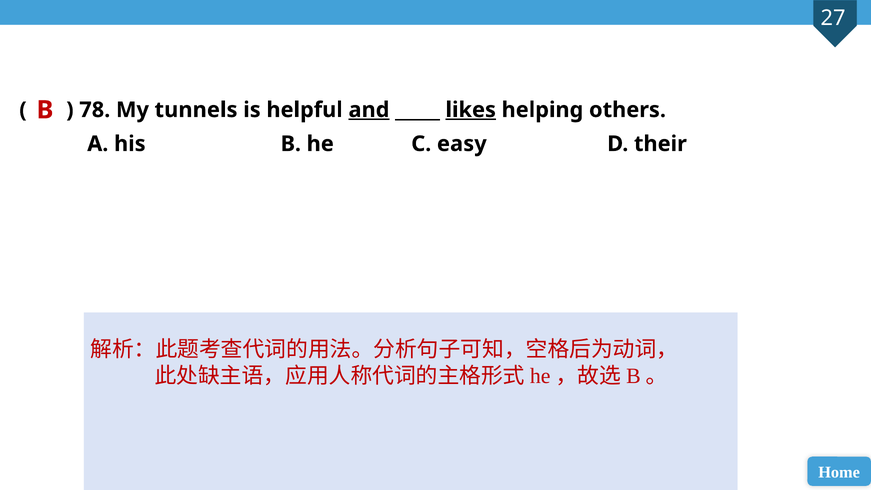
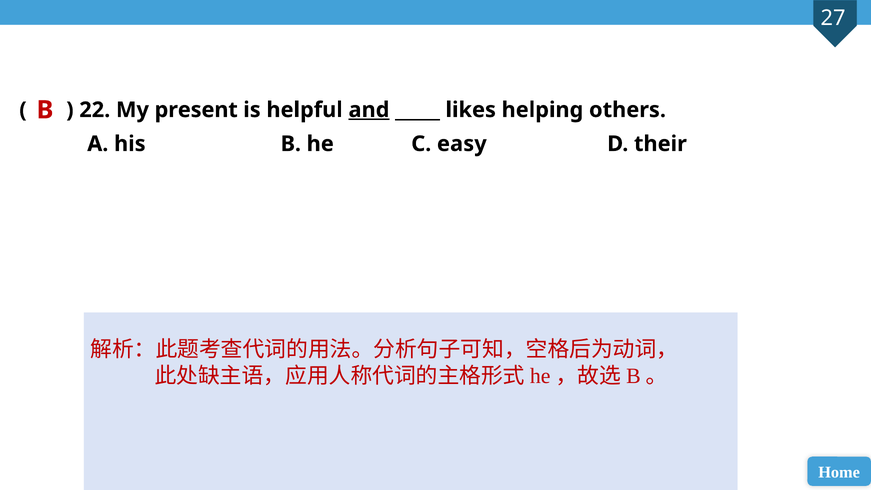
78: 78 -> 22 (95, 110)
tunnels: tunnels -> present (196, 110)
likes underline: present -> none (471, 110)
